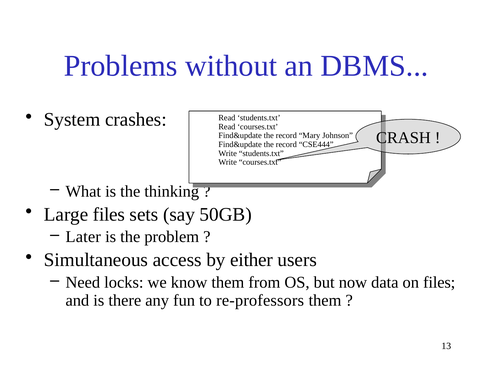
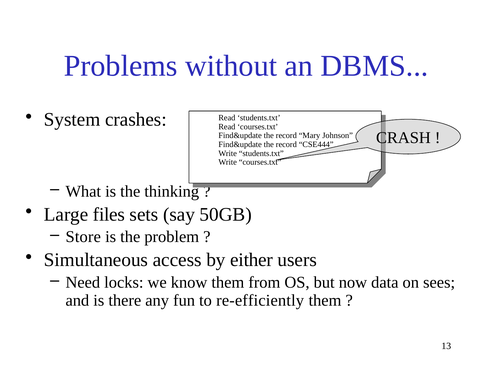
Later: Later -> Store (83, 237)
on files: files -> sees (439, 282)
re-professors: re-professors -> re-efficiently (260, 300)
